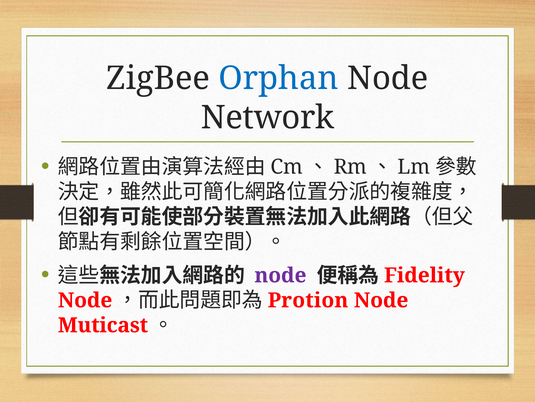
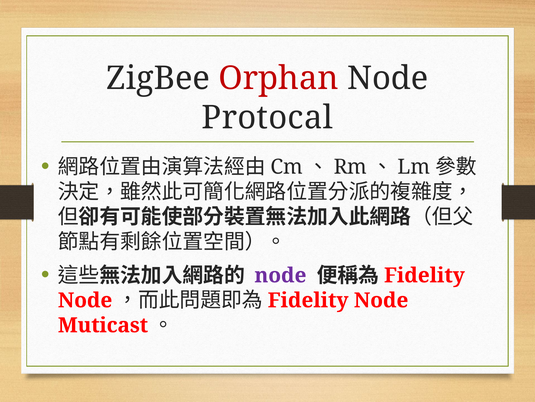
Orphan colour: blue -> red (279, 78)
Network: Network -> Protocal (267, 117)
Protion: Protion -> Fidelity (308, 300)
